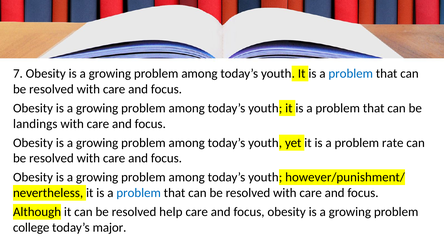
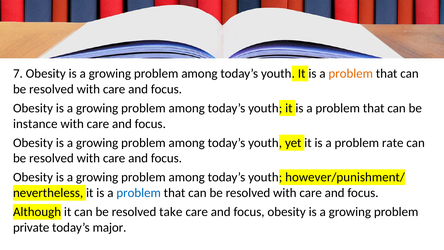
problem colour: blue -> orange (351, 74)
landings: landings -> instance (35, 124)
help: help -> take (171, 212)
college: college -> private (31, 227)
